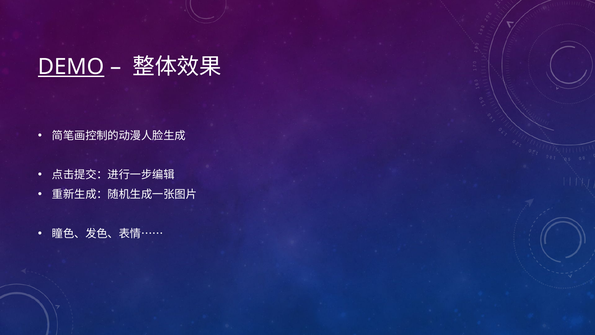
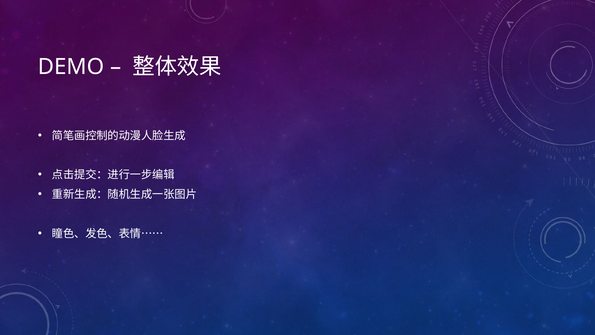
DEMO underline: present -> none (71, 67)
